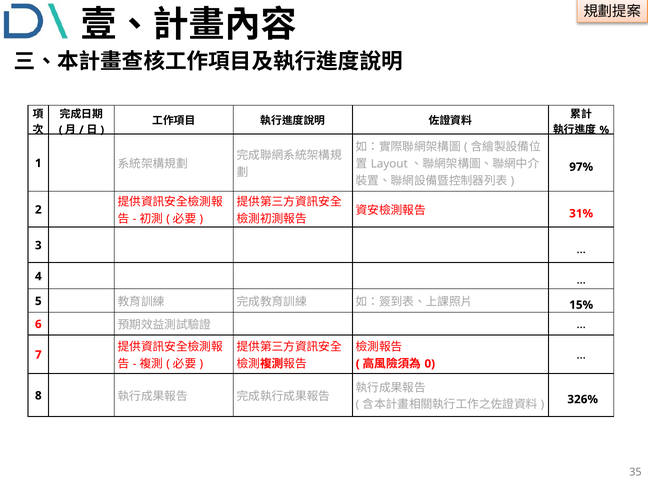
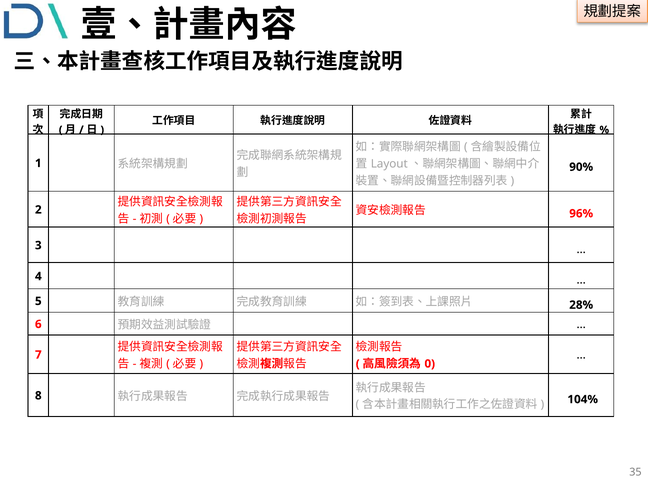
97%: 97% -> 90% (581, 167)
31%: 31% -> 96% (581, 214)
15%: 15% -> 28% (581, 305)
326%: 326% -> 104% (583, 399)
